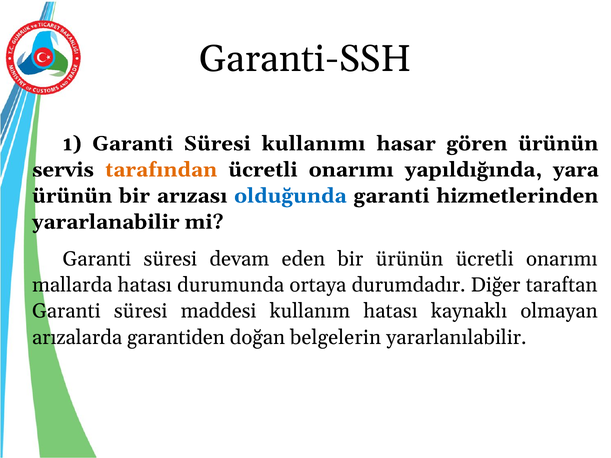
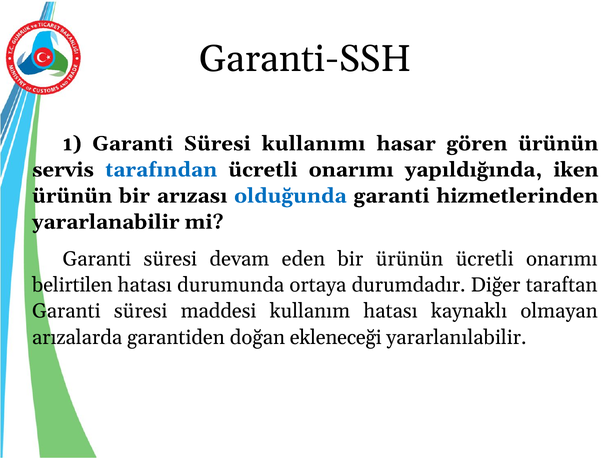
tarafından colour: orange -> blue (161, 170)
yara: yara -> iken (576, 170)
mallarda: mallarda -> belirtilen (72, 285)
belgelerin: belgelerin -> ekleneceği (336, 338)
